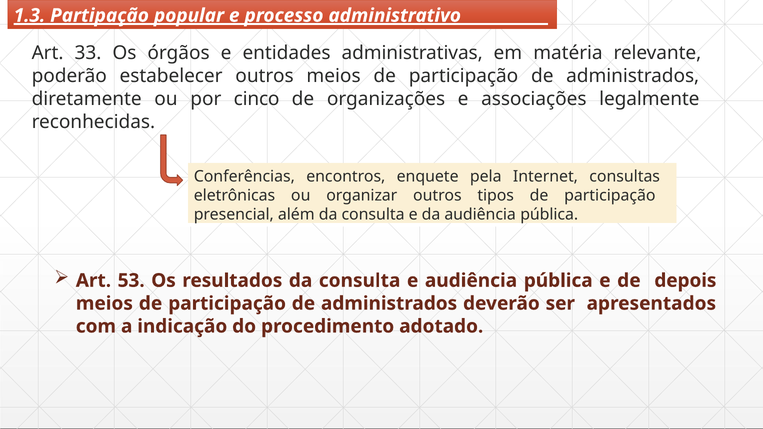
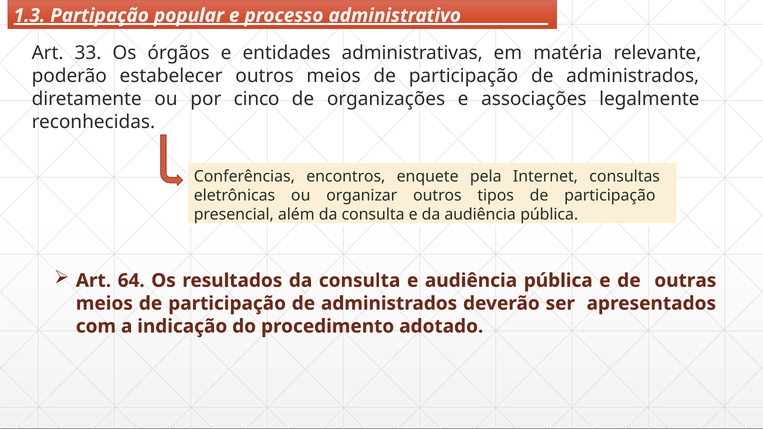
53: 53 -> 64 (131, 281)
depois: depois -> outras (685, 281)
